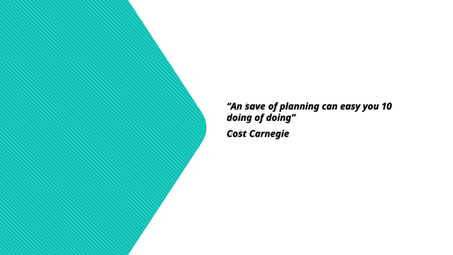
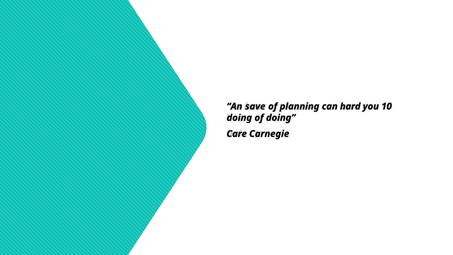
easy: easy -> hard (350, 106)
Cost: Cost -> Care (237, 134)
